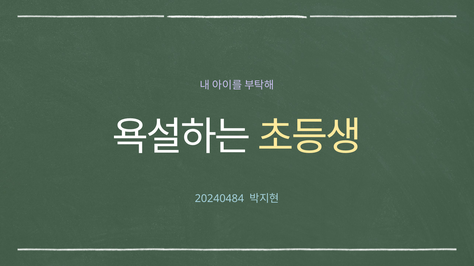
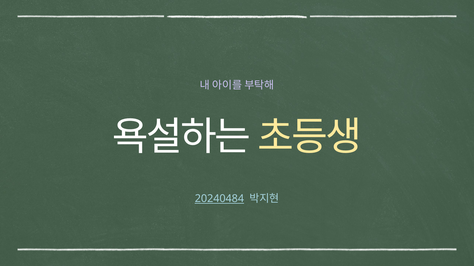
20240484 underline: none -> present (219, 199)
